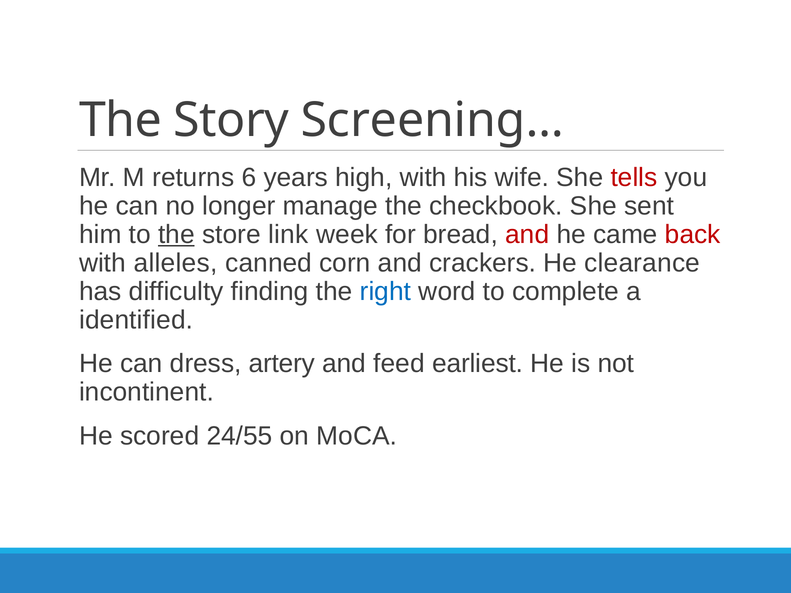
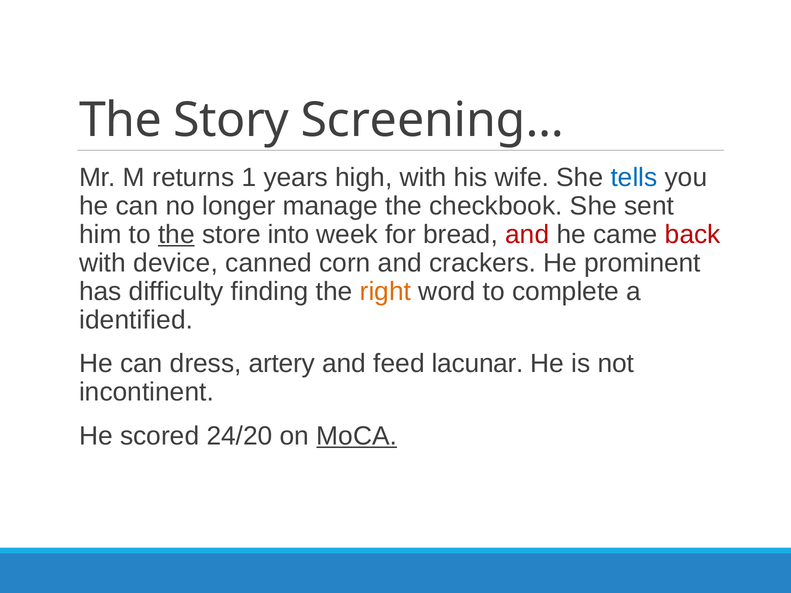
6: 6 -> 1 (249, 178)
tells colour: red -> blue (634, 178)
link: link -> into (289, 235)
alleles: alleles -> device (176, 263)
clearance: clearance -> prominent (642, 263)
right colour: blue -> orange (385, 292)
earliest: earliest -> lacunar (478, 364)
24/55: 24/55 -> 24/20 (240, 436)
MoCA underline: none -> present (357, 436)
